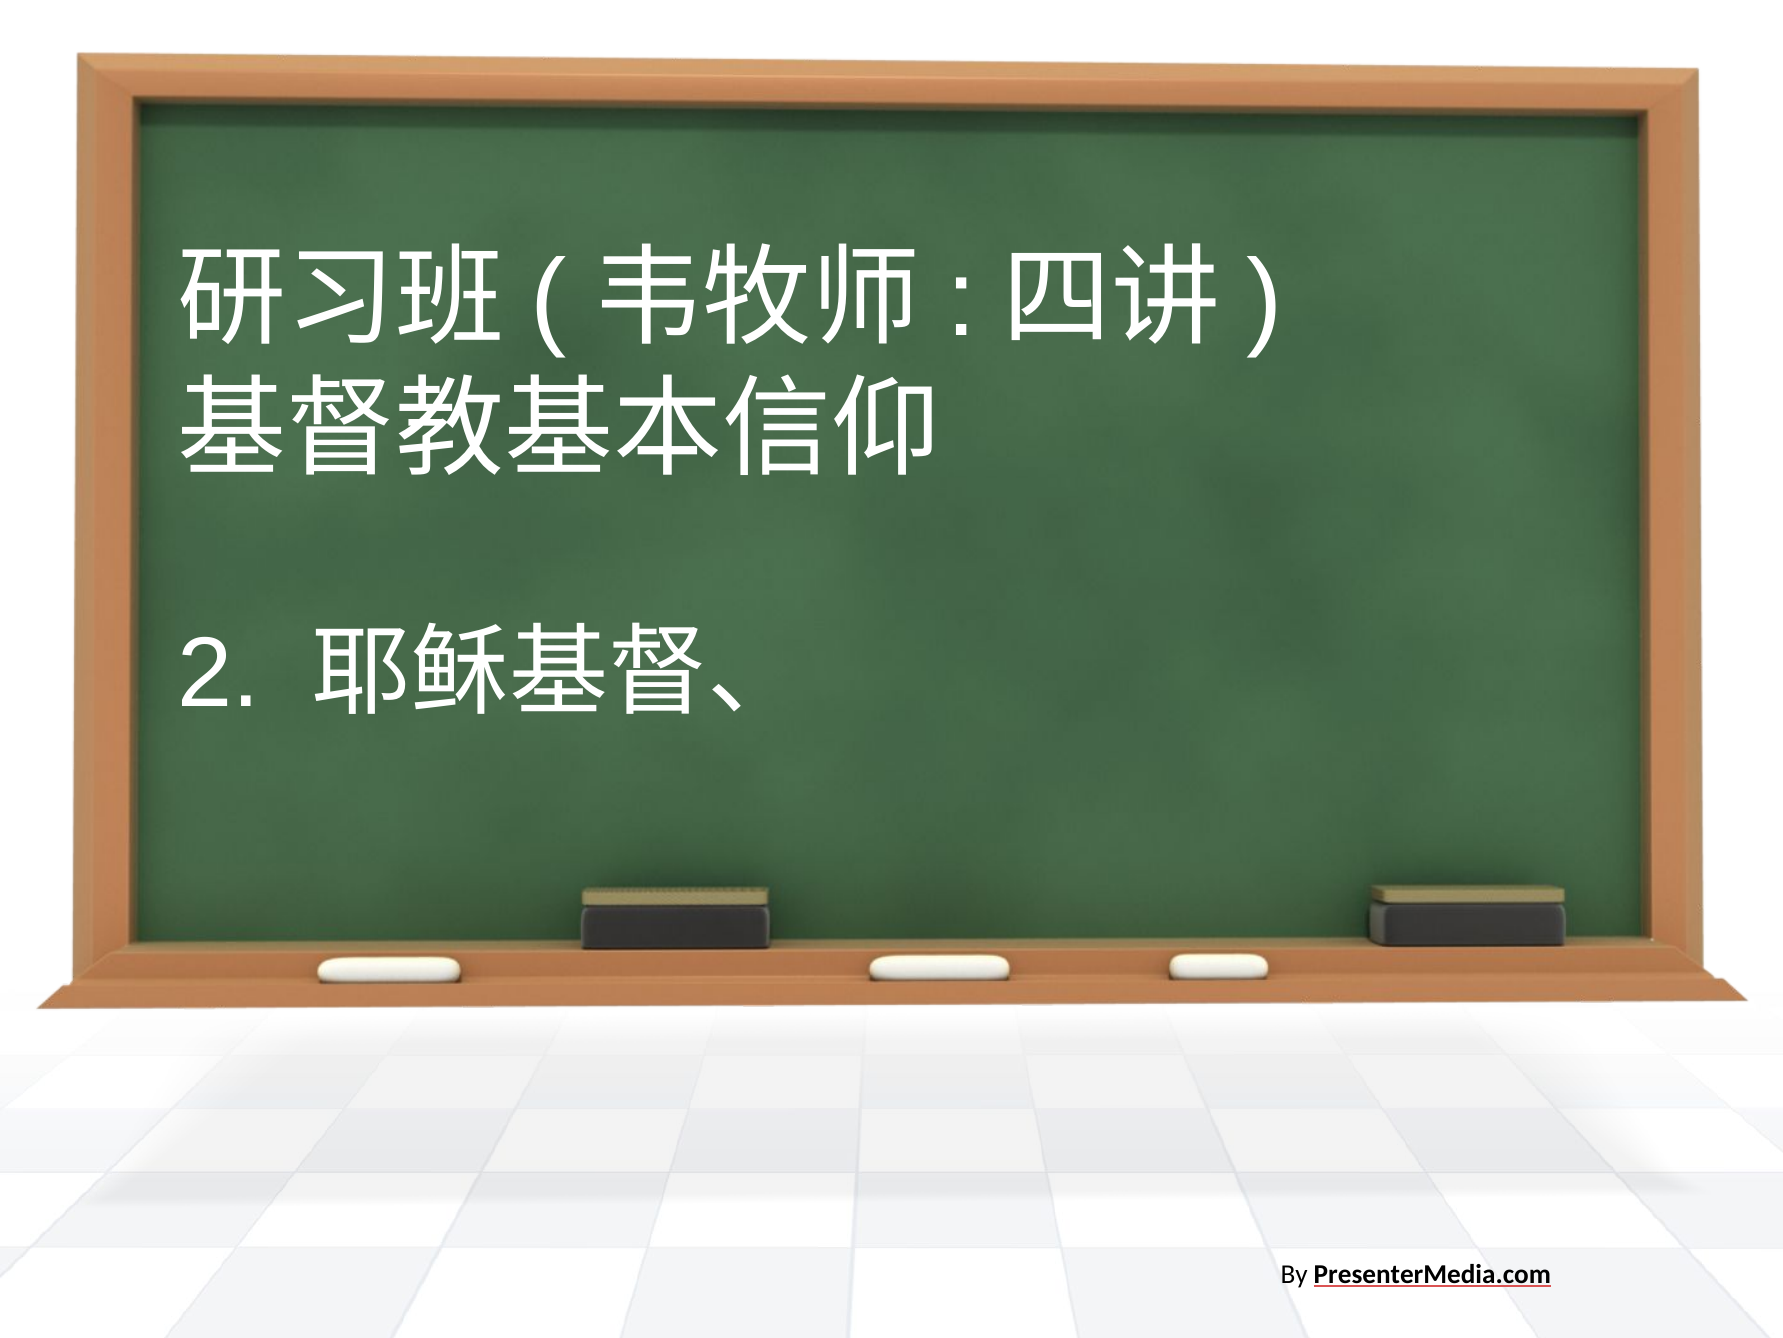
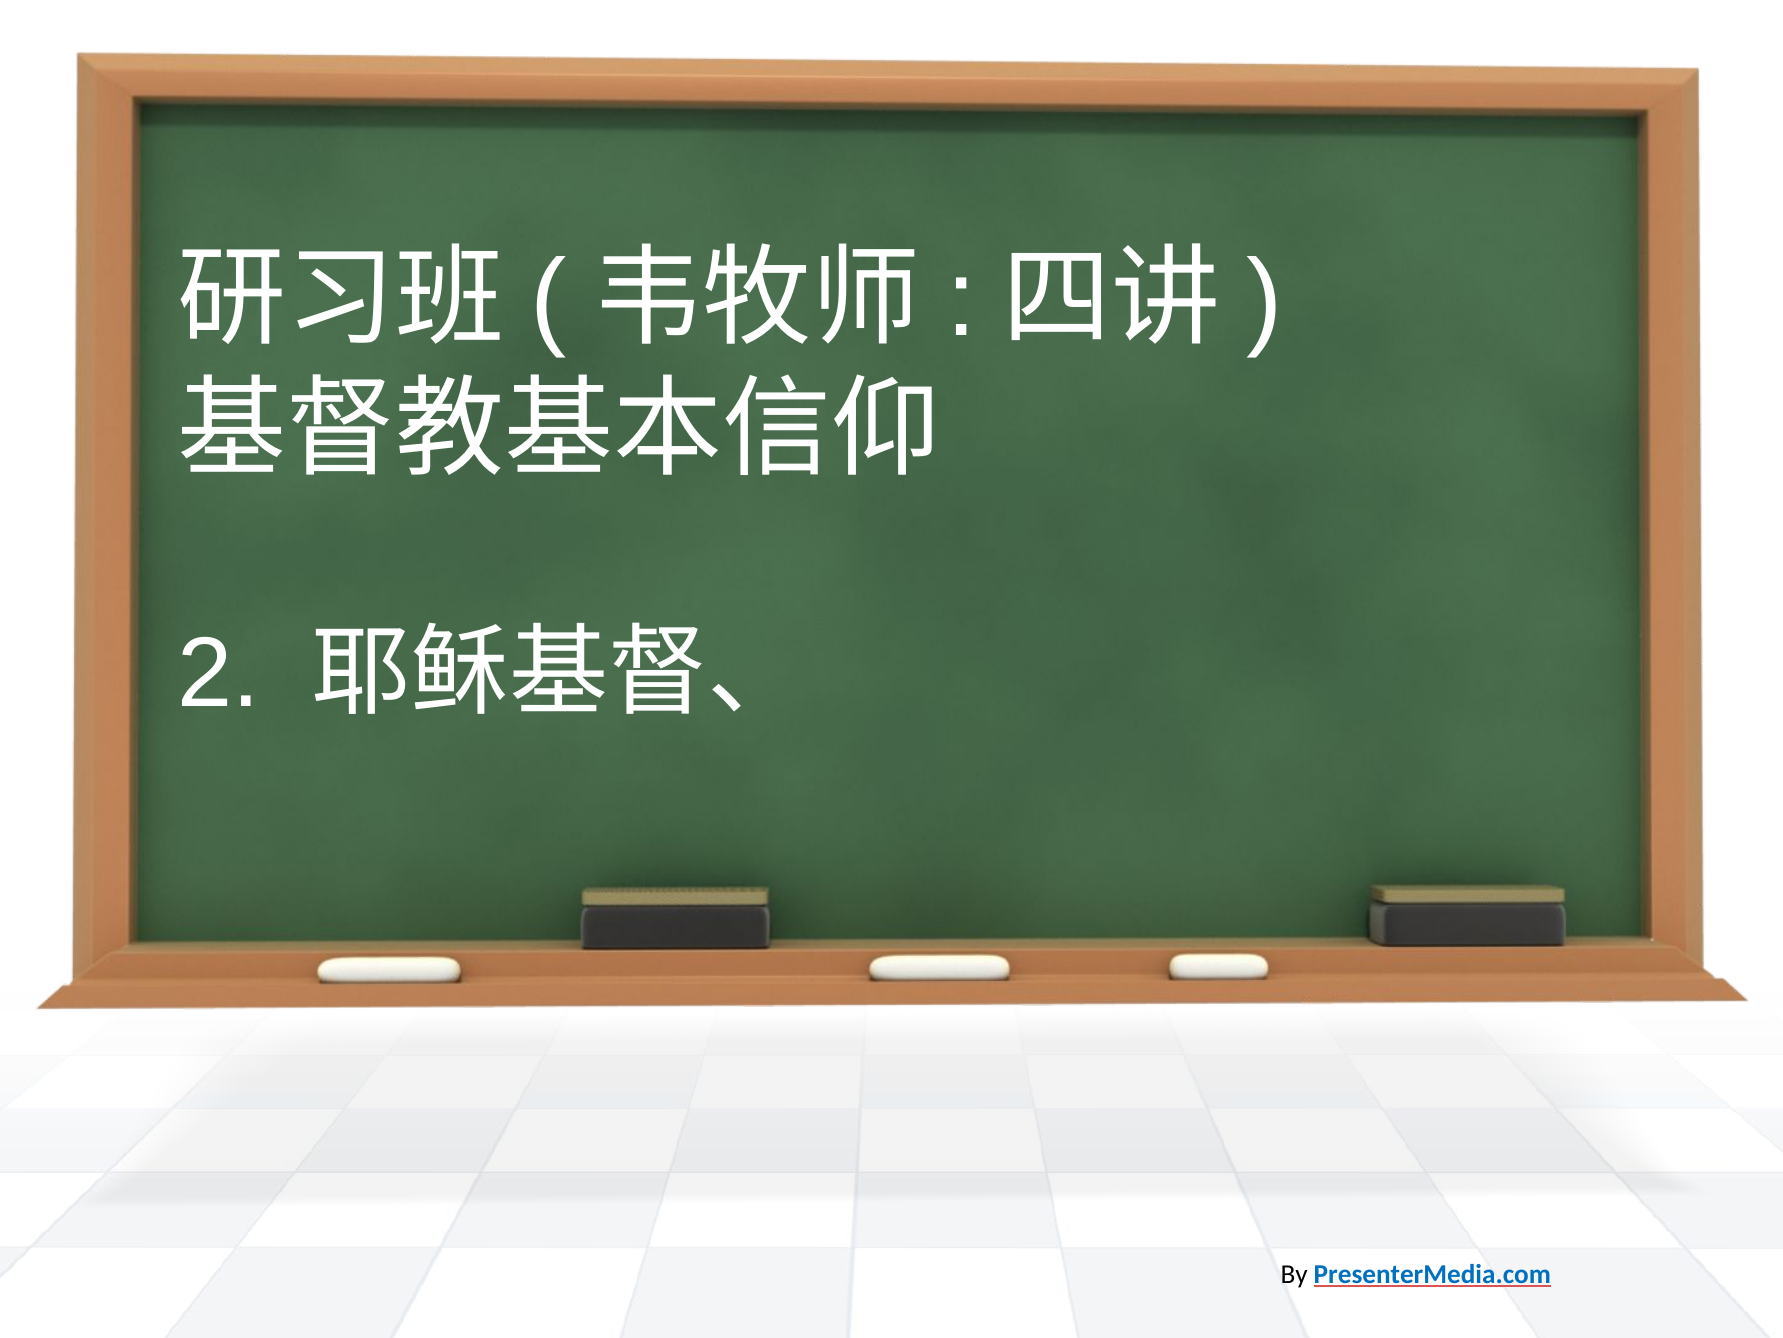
PresenterMedia.com colour: black -> blue (1432, 1274)
